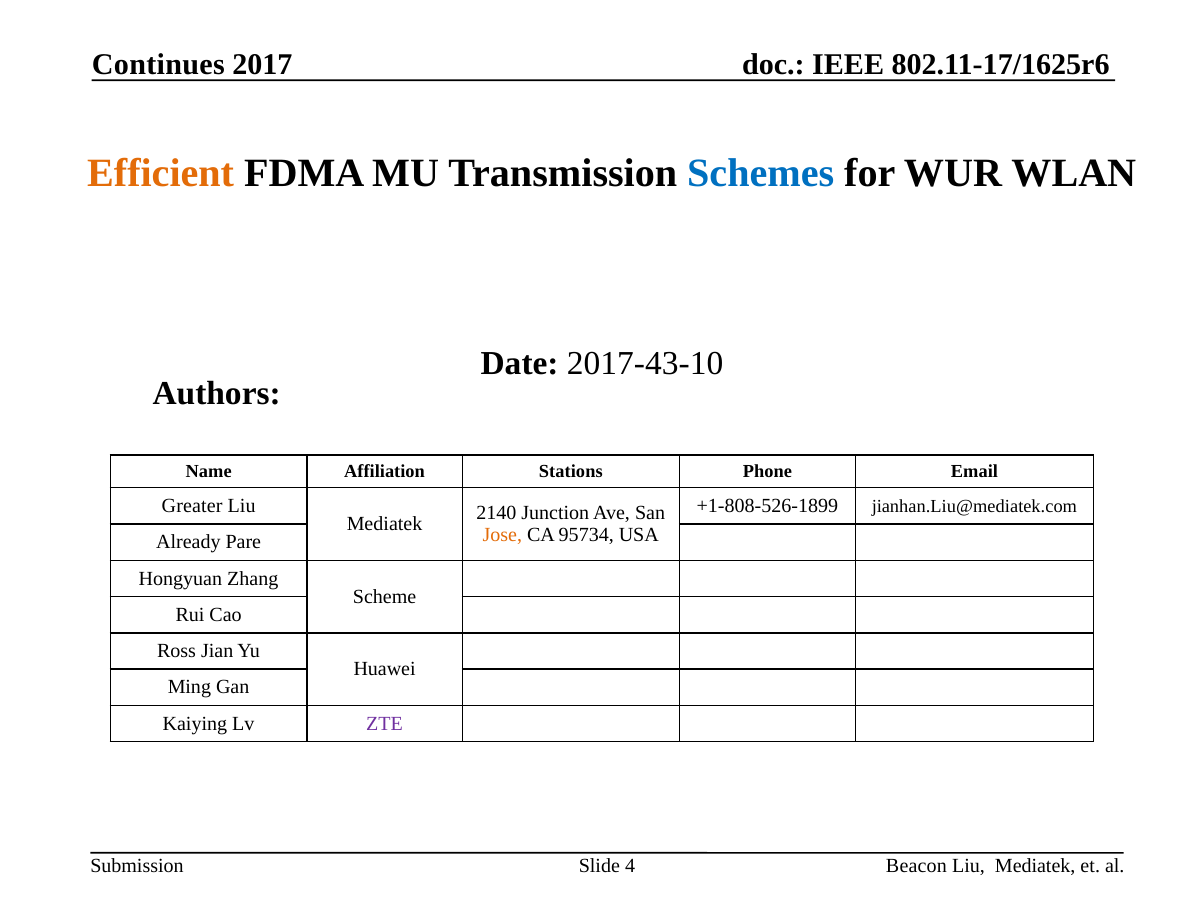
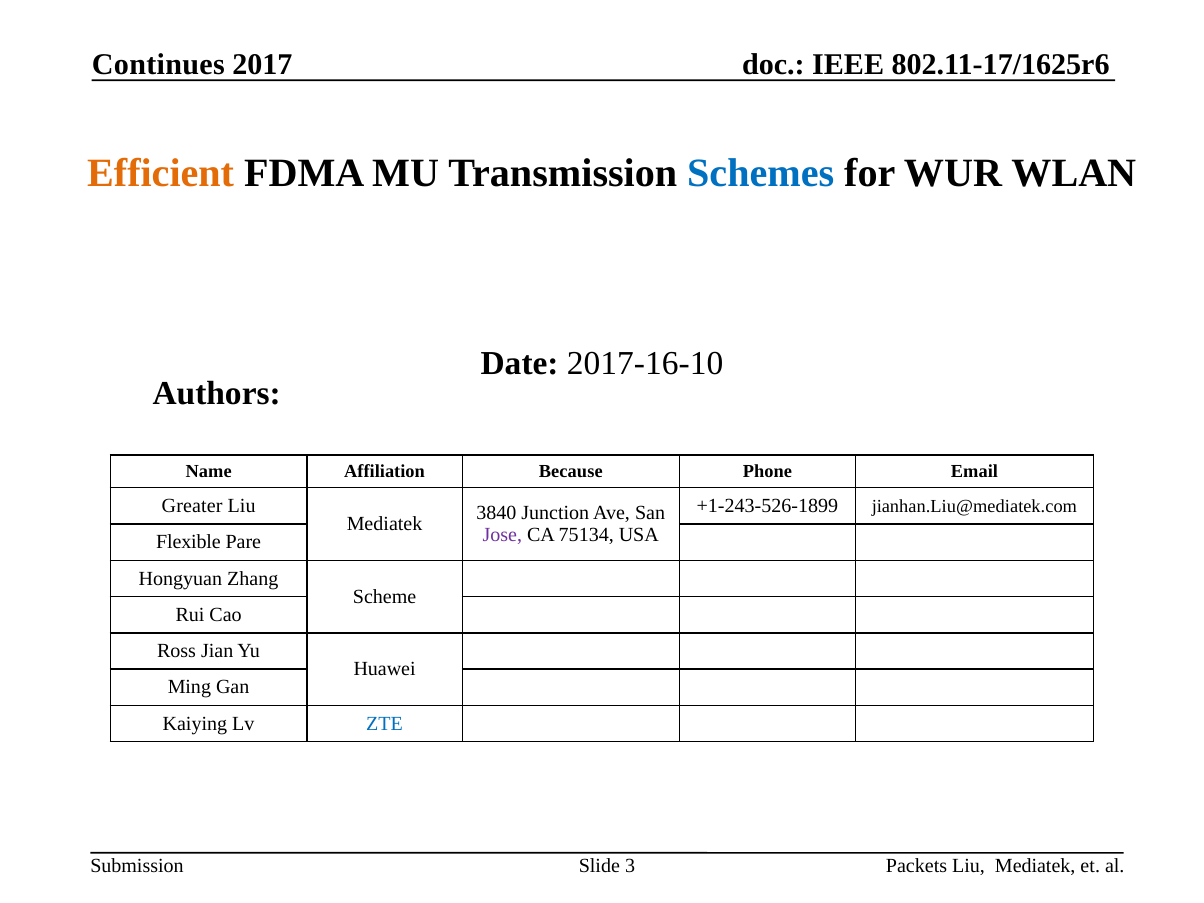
2017-43-10: 2017-43-10 -> 2017-16-10 (645, 363)
Stations: Stations -> Because (571, 472)
+1-808-526-1899: +1-808-526-1899 -> +1-243-526-1899 (767, 506)
2140: 2140 -> 3840 (496, 513)
Jose colour: orange -> purple (502, 535)
95734: 95734 -> 75134 (586, 535)
Already: Already -> Flexible (188, 542)
ZTE colour: purple -> blue (385, 724)
4: 4 -> 3 (630, 866)
Beacon: Beacon -> Packets (917, 866)
